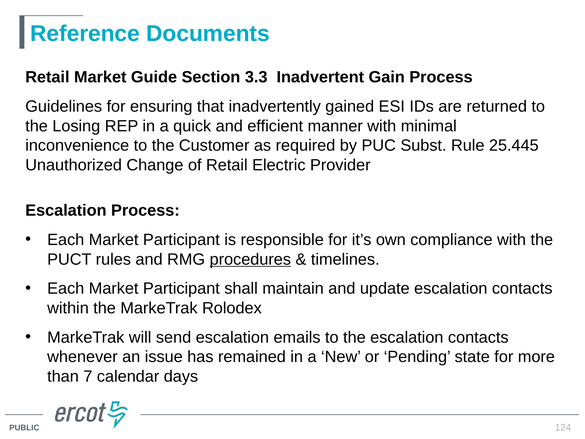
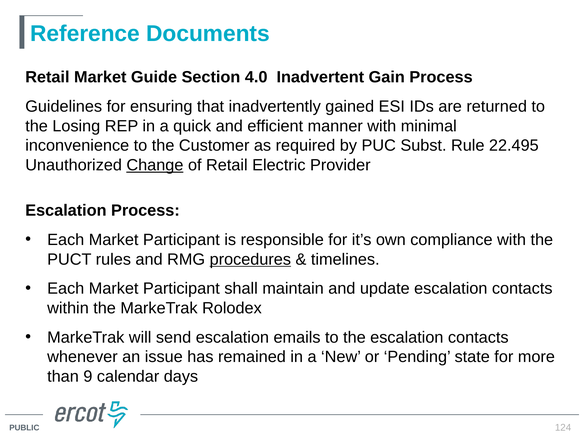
3.3: 3.3 -> 4.0 (256, 77)
25.445: 25.445 -> 22.495 (514, 145)
Change underline: none -> present (155, 165)
7: 7 -> 9 (88, 376)
